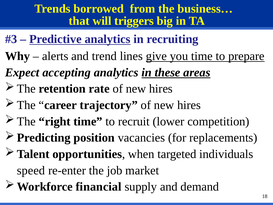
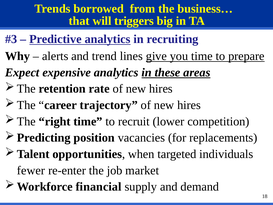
accepting: accepting -> expensive (67, 72)
speed: speed -> fewer (31, 170)
